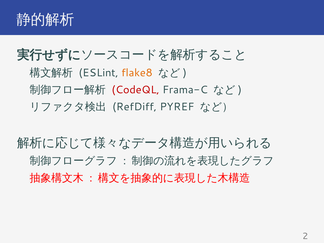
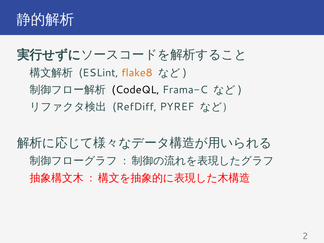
CodeQL colour: red -> black (136, 90)
